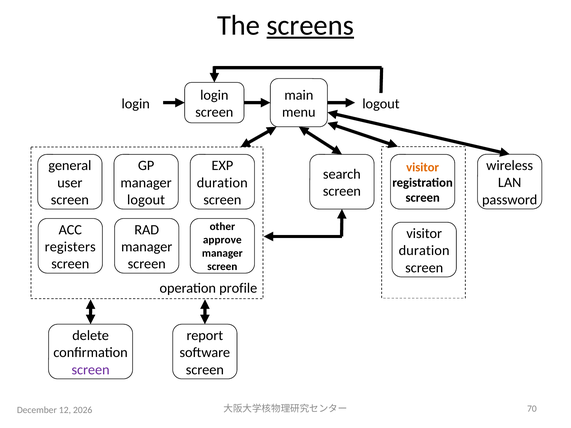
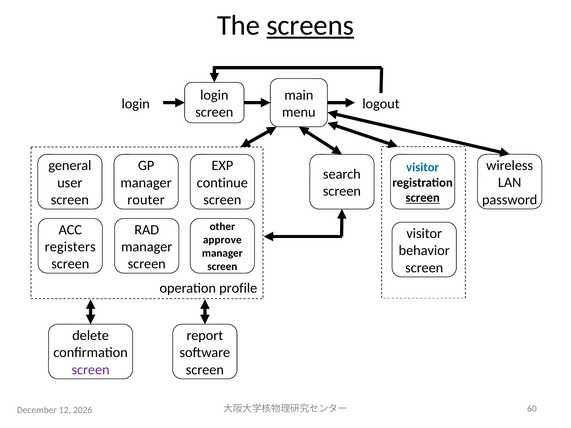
visitor colour: orange -> blue (423, 167)
duration: duration -> continue (222, 183)
screen underline: none -> present (423, 198)
logout: logout -> router (146, 200)
duration: duration -> behavior (424, 251)
70: 70 -> 60 (532, 409)
